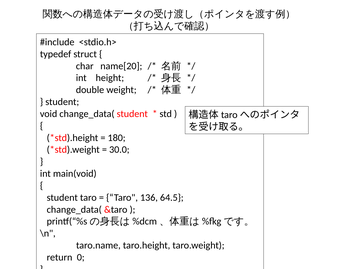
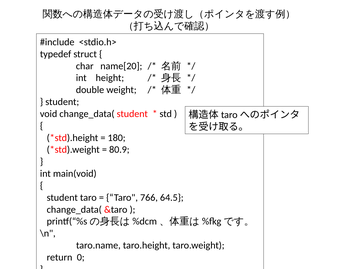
30.0: 30.0 -> 80.9 (119, 150)
136: 136 -> 766 (149, 198)
